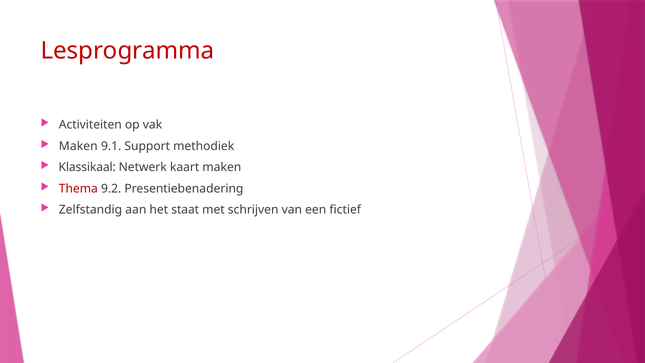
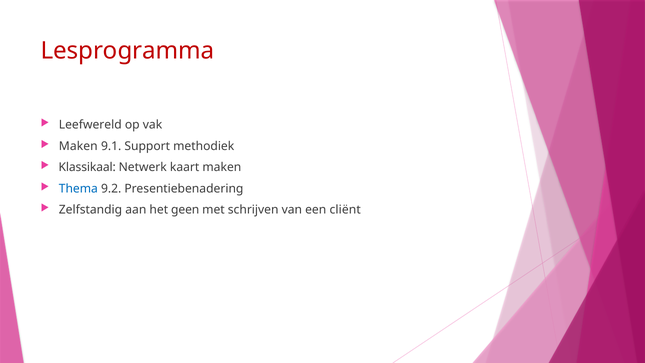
Activiteiten: Activiteiten -> Leefwereld (90, 125)
Thema colour: red -> blue (78, 189)
staat: staat -> geen (185, 210)
fictief: fictief -> cliënt (345, 210)
